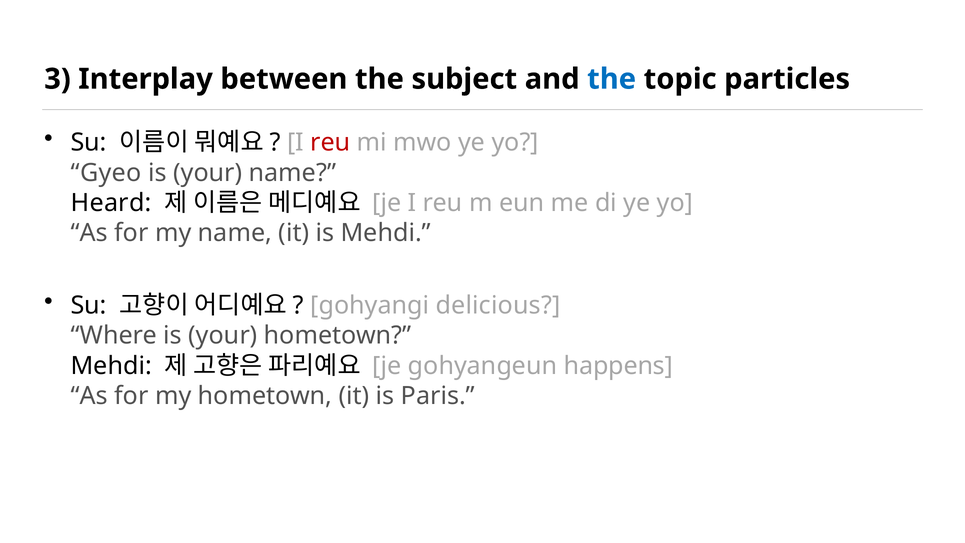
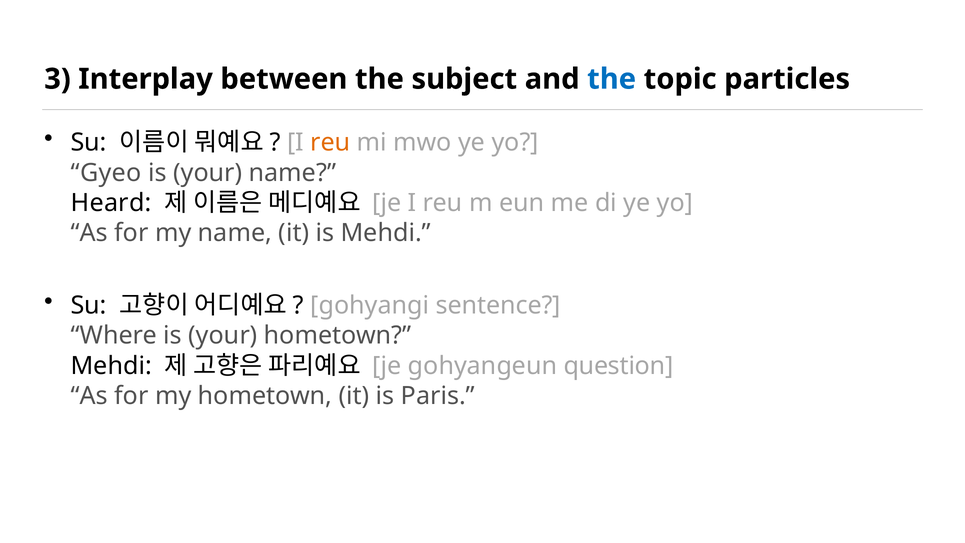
reu colour: red -> orange (330, 142)
delicious: delicious -> sentence (498, 305)
happens: happens -> question (618, 366)
